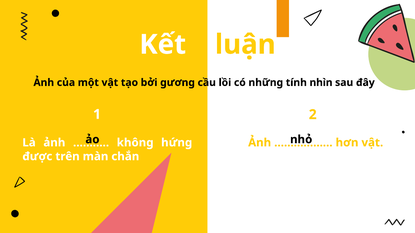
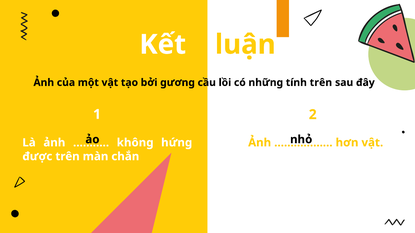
tính nhìn: nhìn -> trên (321, 83)
